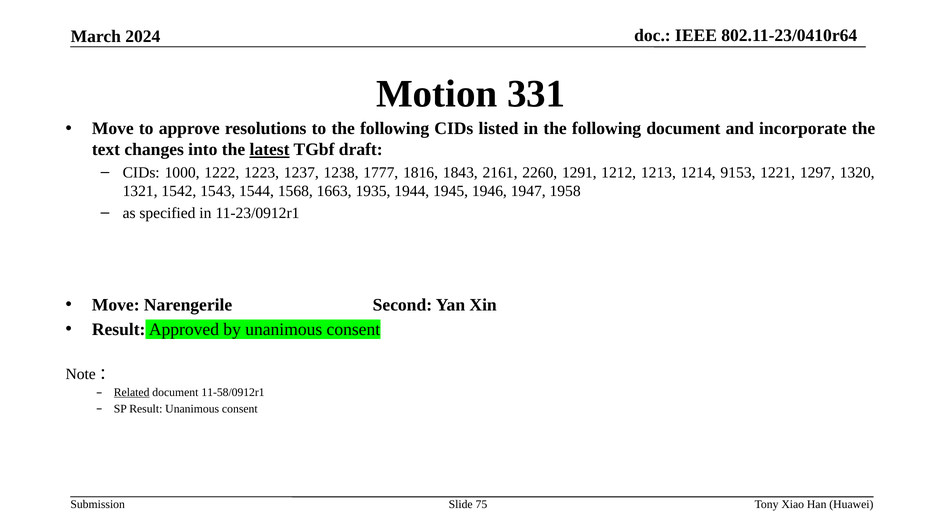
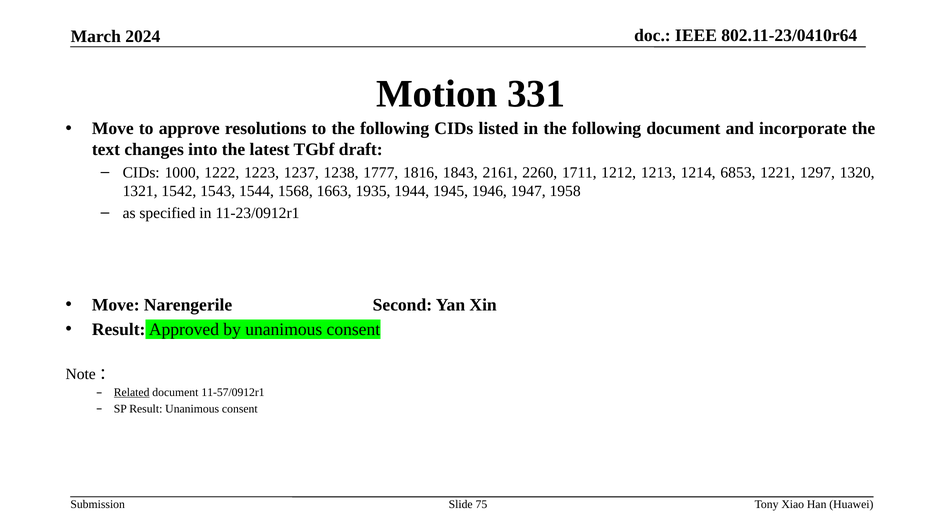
latest underline: present -> none (270, 150)
1291: 1291 -> 1711 (579, 173)
9153: 9153 -> 6853 (738, 173)
11-58/0912r1: 11-58/0912r1 -> 11-57/0912r1 (233, 393)
